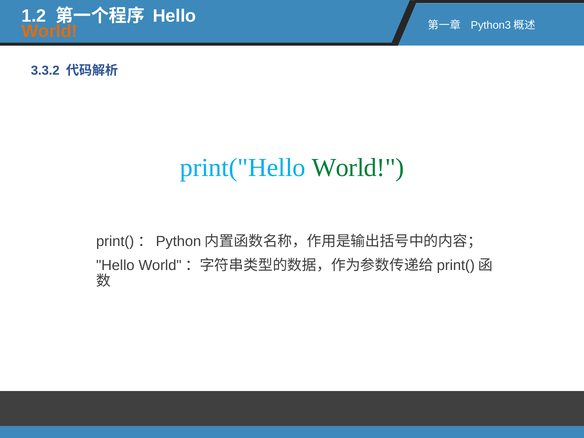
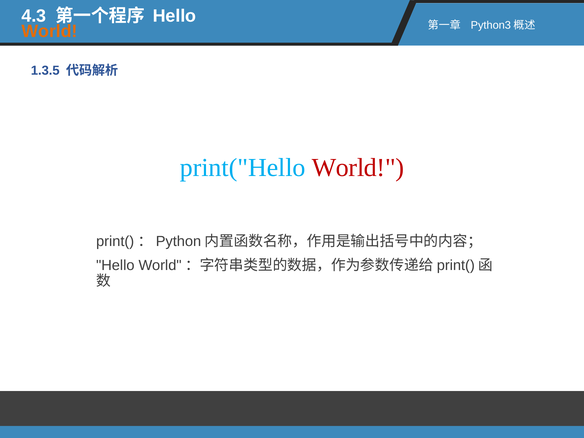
1.2: 1.2 -> 4.3 (34, 16)
3.3.2: 3.3.2 -> 1.3.5 (45, 70)
World colour: green -> red (358, 168)
